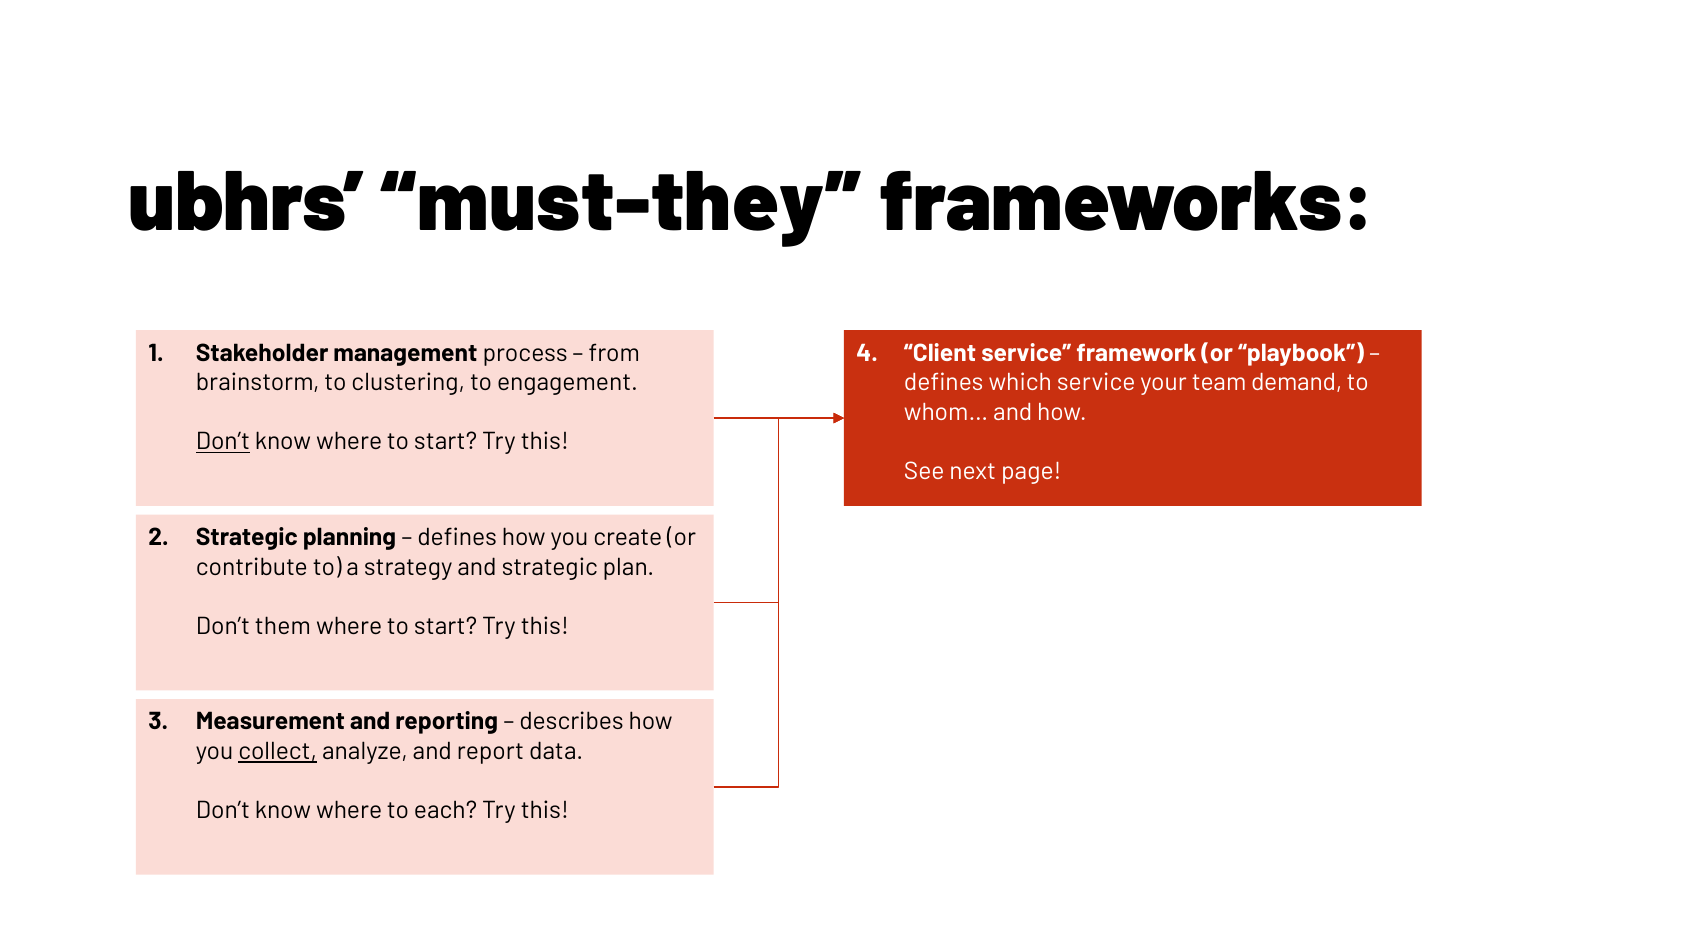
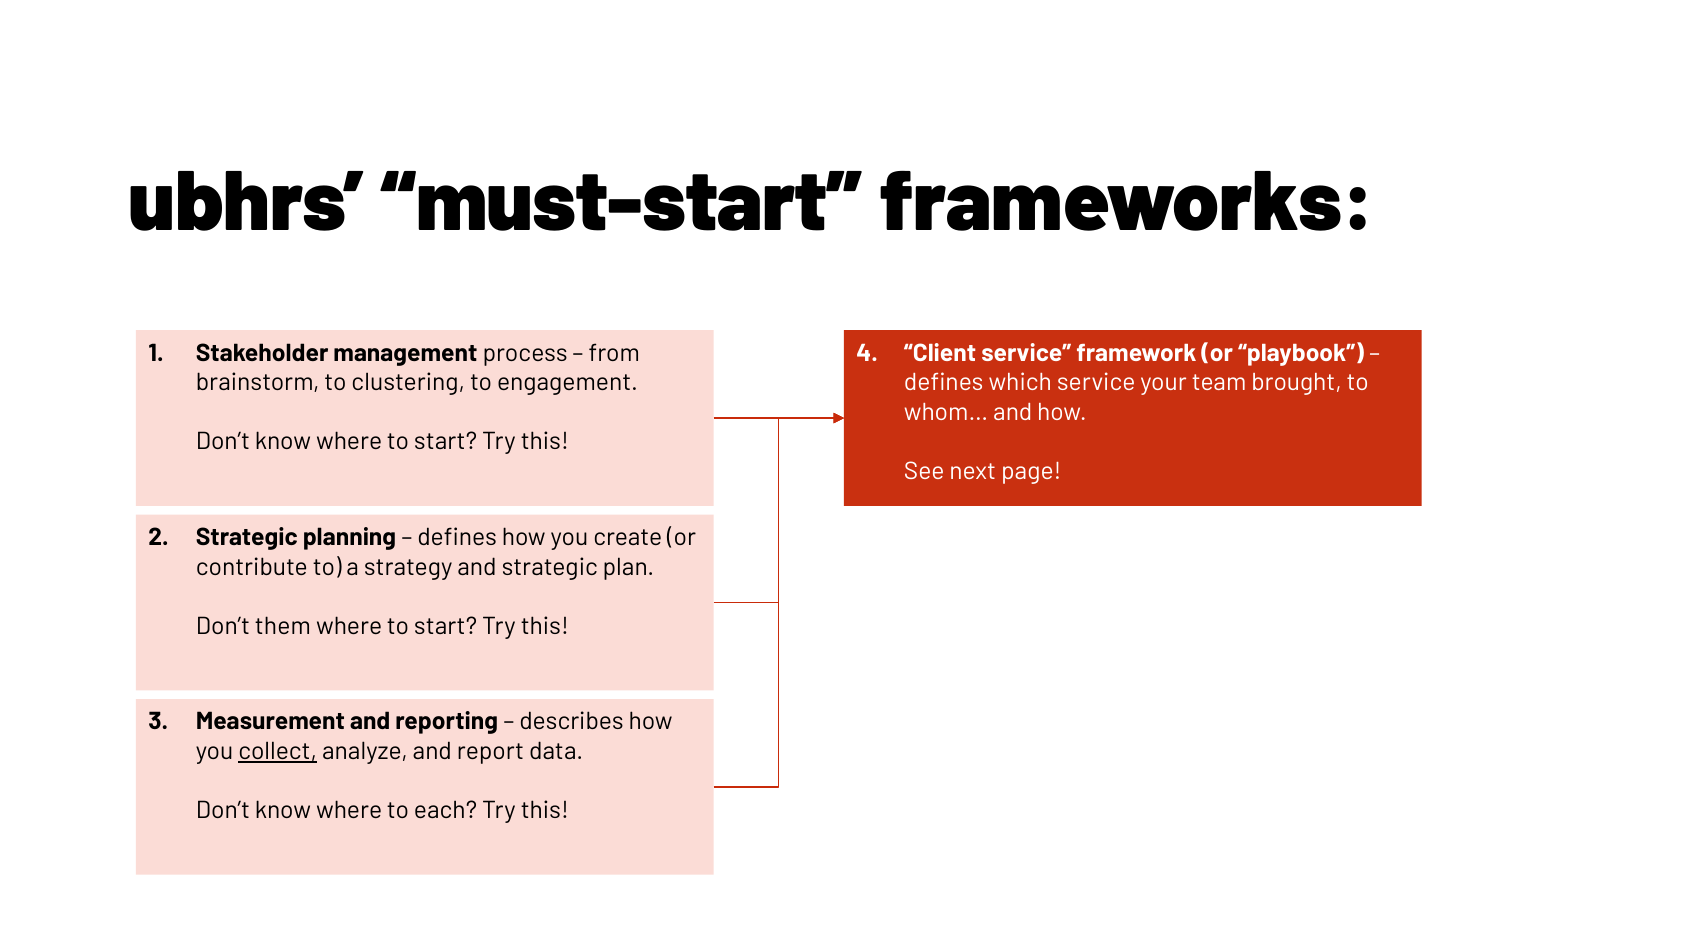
must-they: must-they -> must-start (622, 203)
demand: demand -> brought (1297, 382)
Don’t underline: present -> none (223, 441)
